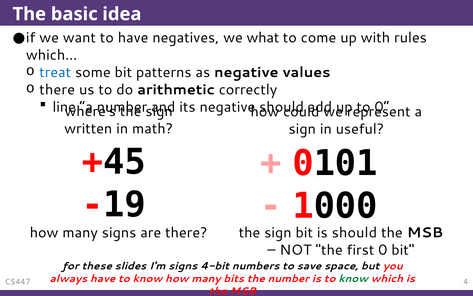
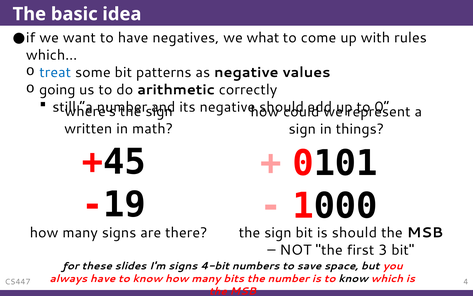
there: there -> going (57, 90)
line: line -> still (64, 107)
useful: useful -> things (360, 129)
first 0: 0 -> 3 (383, 250)
know colour: green -> black (353, 278)
